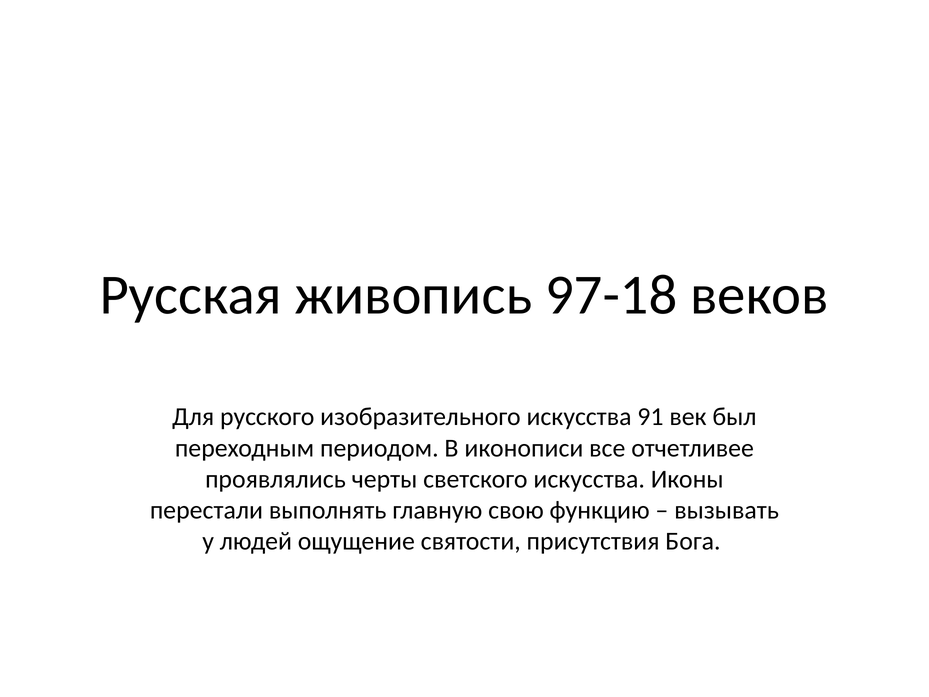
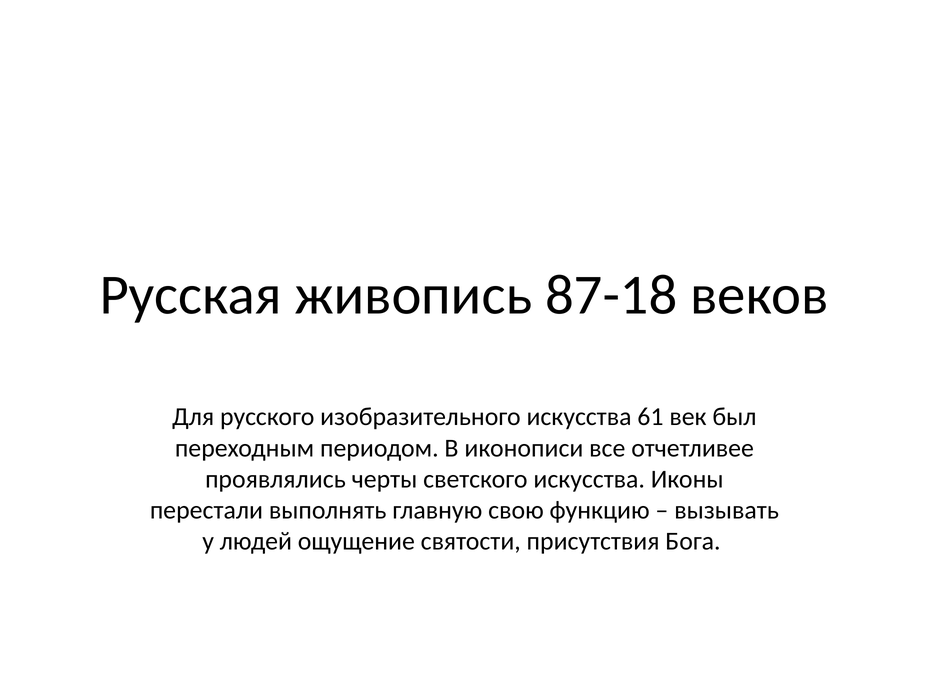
97-18: 97-18 -> 87-18 (611, 295)
91: 91 -> 61 (650, 417)
